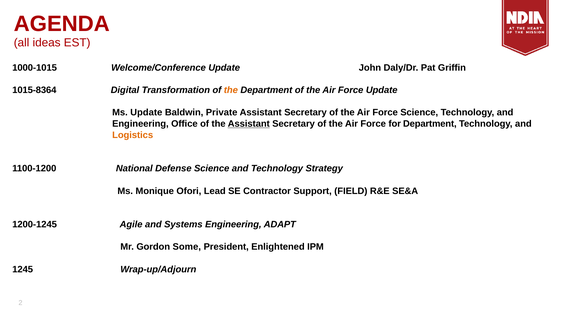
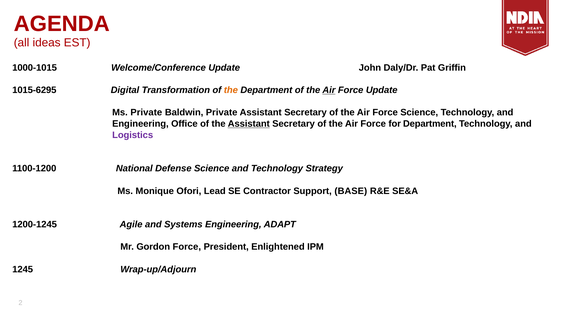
1015-8364: 1015-8364 -> 1015-6295 (34, 90)
Air underline: none -> present (329, 90)
Ms Update: Update -> Private (146, 113)
Logistics colour: orange -> purple (133, 135)
FIELD: FIELD -> BASE (351, 191)
Gordon Some: Some -> Force (187, 247)
